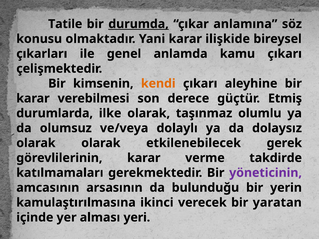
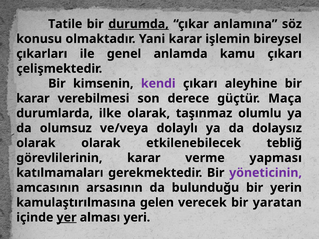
ilişkide: ilişkide -> işlemin (228, 39)
kendi colour: orange -> purple (158, 84)
Etmiş: Etmiş -> Maça (285, 98)
gerek: gerek -> tebliğ (284, 143)
takdirde: takdirde -> yapması (276, 158)
ikinci: ikinci -> gelen (157, 203)
yer underline: none -> present (67, 218)
